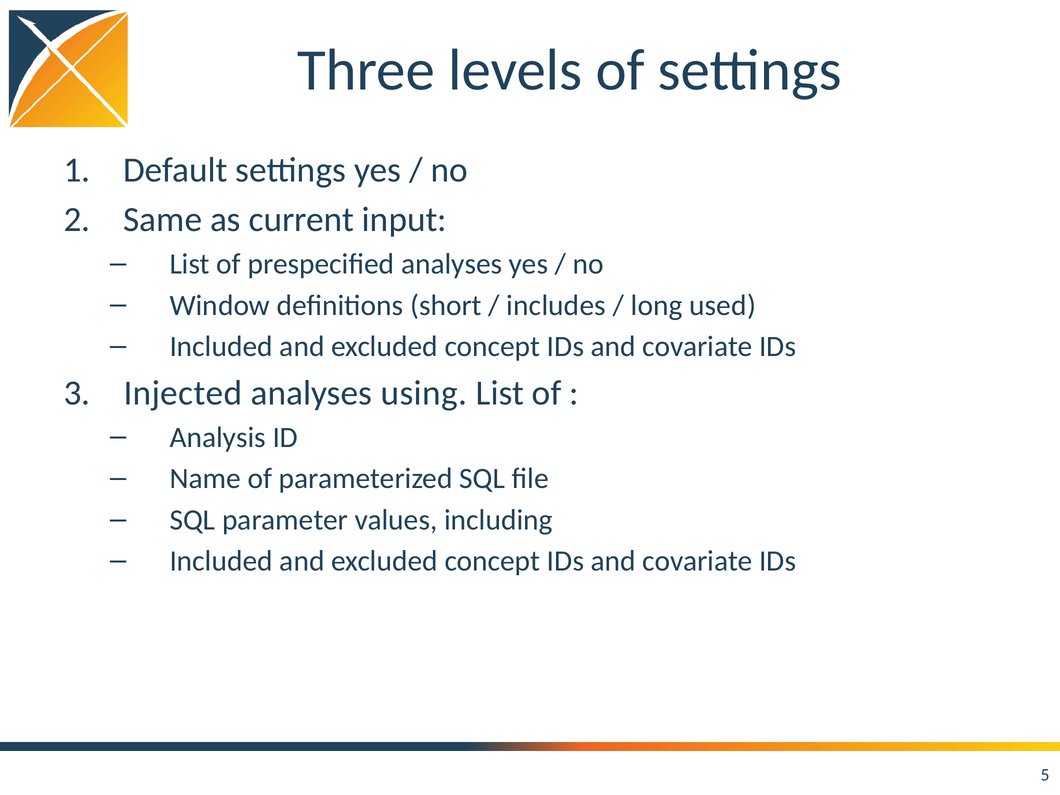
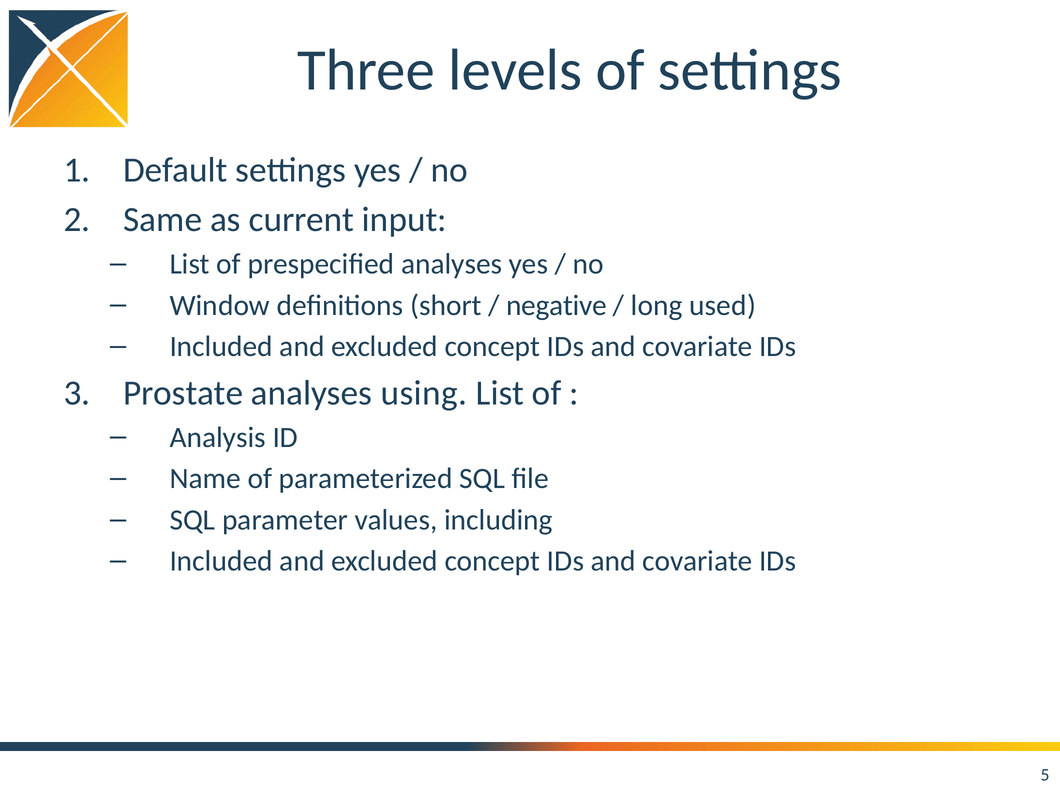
includes: includes -> negative (556, 305)
Injected: Injected -> Prostate (183, 393)
